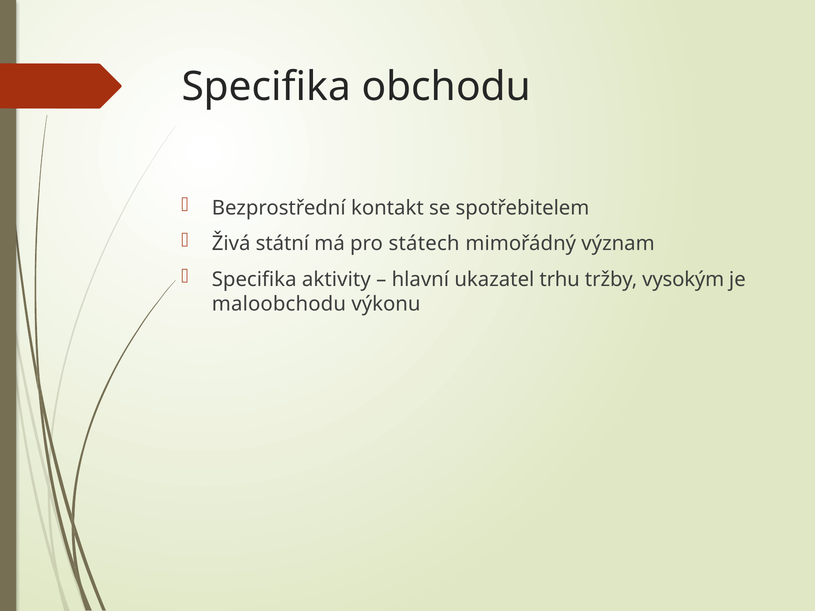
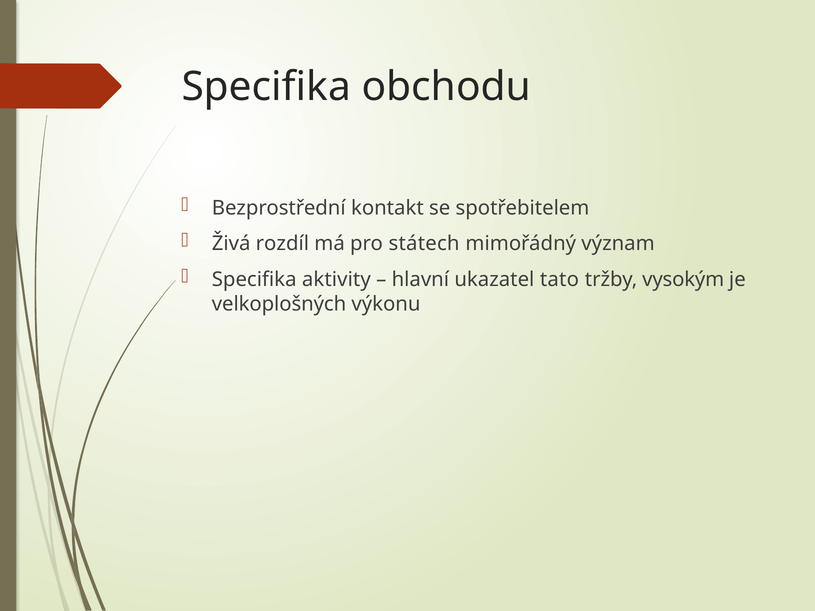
státní: státní -> rozdíl (282, 244)
trhu: trhu -> tato (559, 279)
maloobchodu: maloobchodu -> velkoplošných (279, 304)
